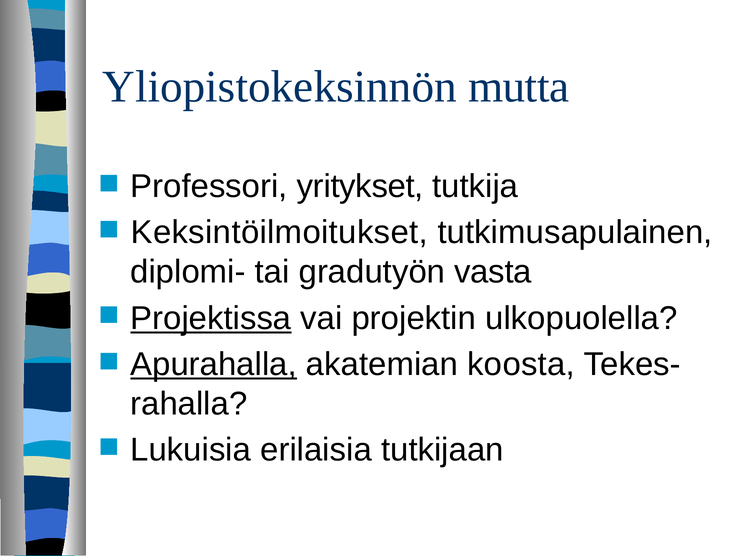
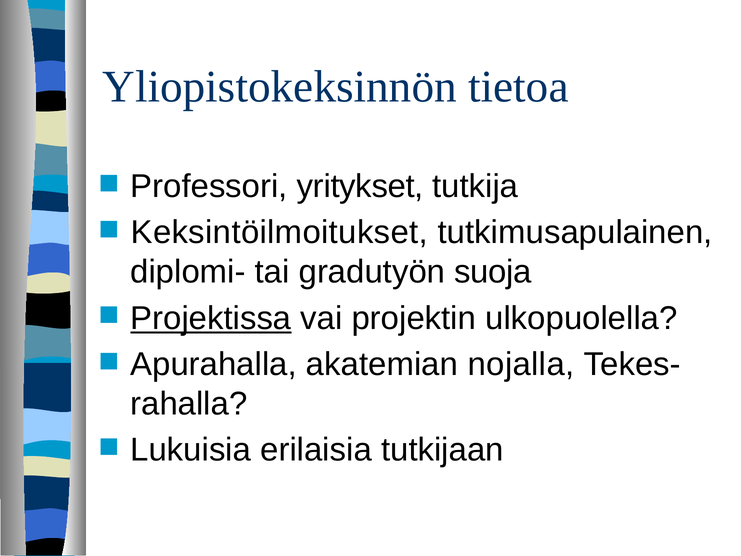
mutta: mutta -> tietoa (518, 87)
vasta: vasta -> suoja (493, 272)
Apurahalla underline: present -> none (214, 364)
koosta: koosta -> nojalla (521, 364)
